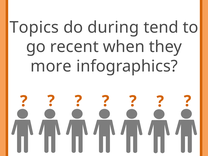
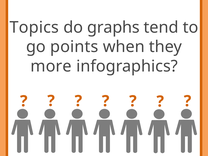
during: during -> graphs (113, 27)
recent: recent -> points (74, 47)
